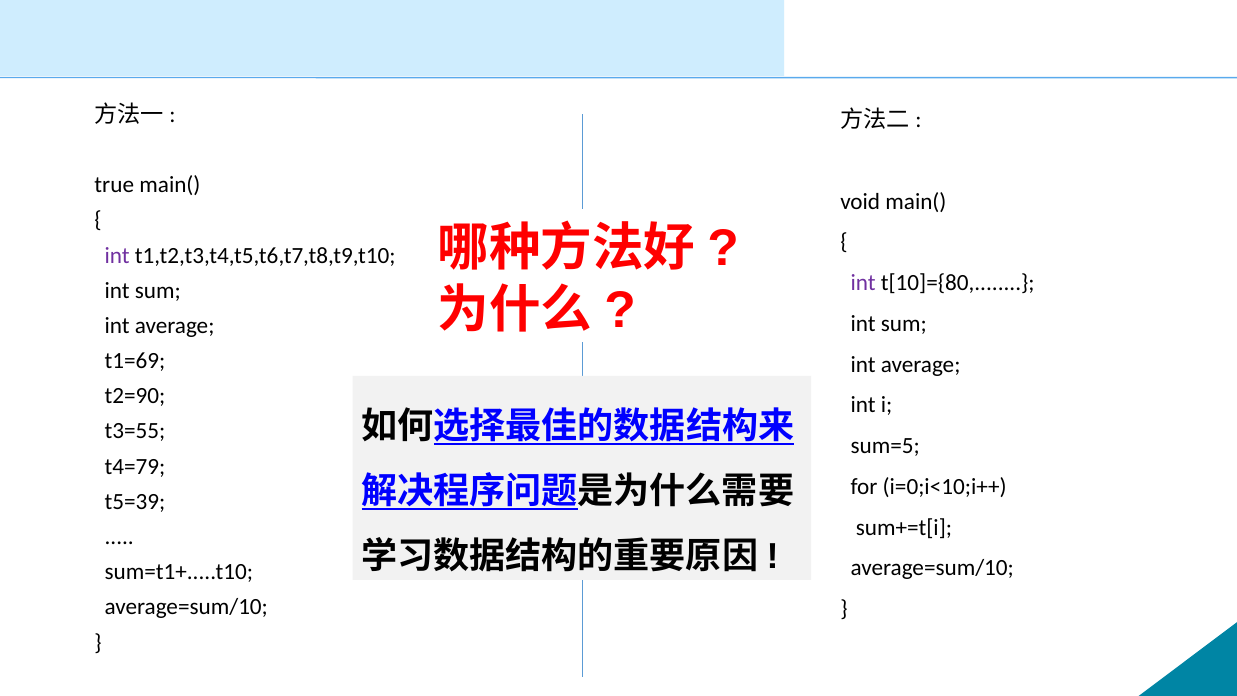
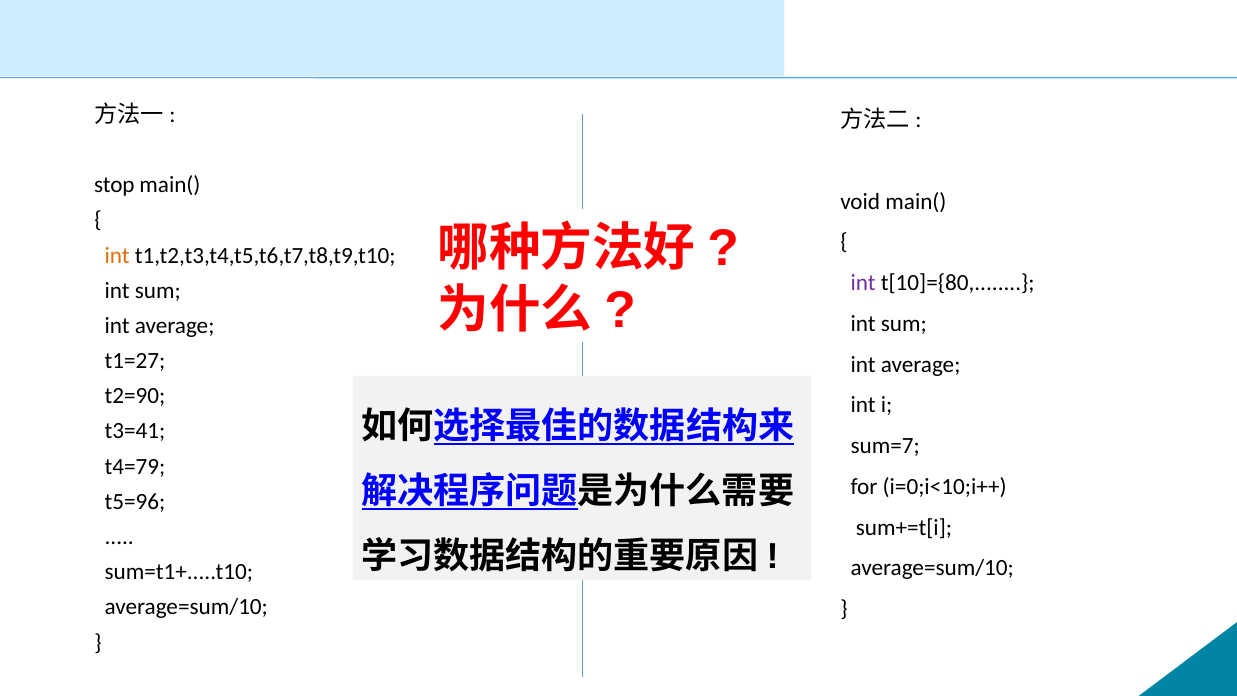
true: true -> stop (114, 185)
int colour: purple -> orange (117, 255)
t1=69: t1=69 -> t1=27 (135, 361)
t3=55: t3=55 -> t3=41 (135, 431)
sum=5: sum=5 -> sum=7 (885, 446)
t5=39: t5=39 -> t5=96 (135, 502)
